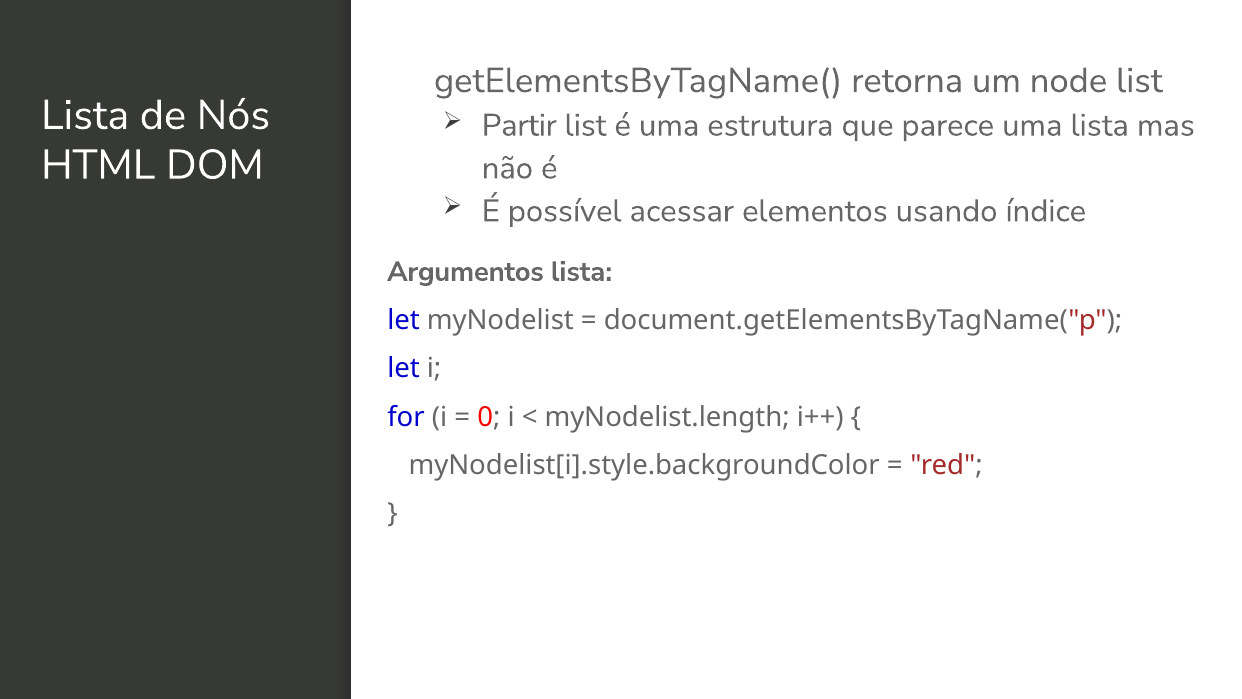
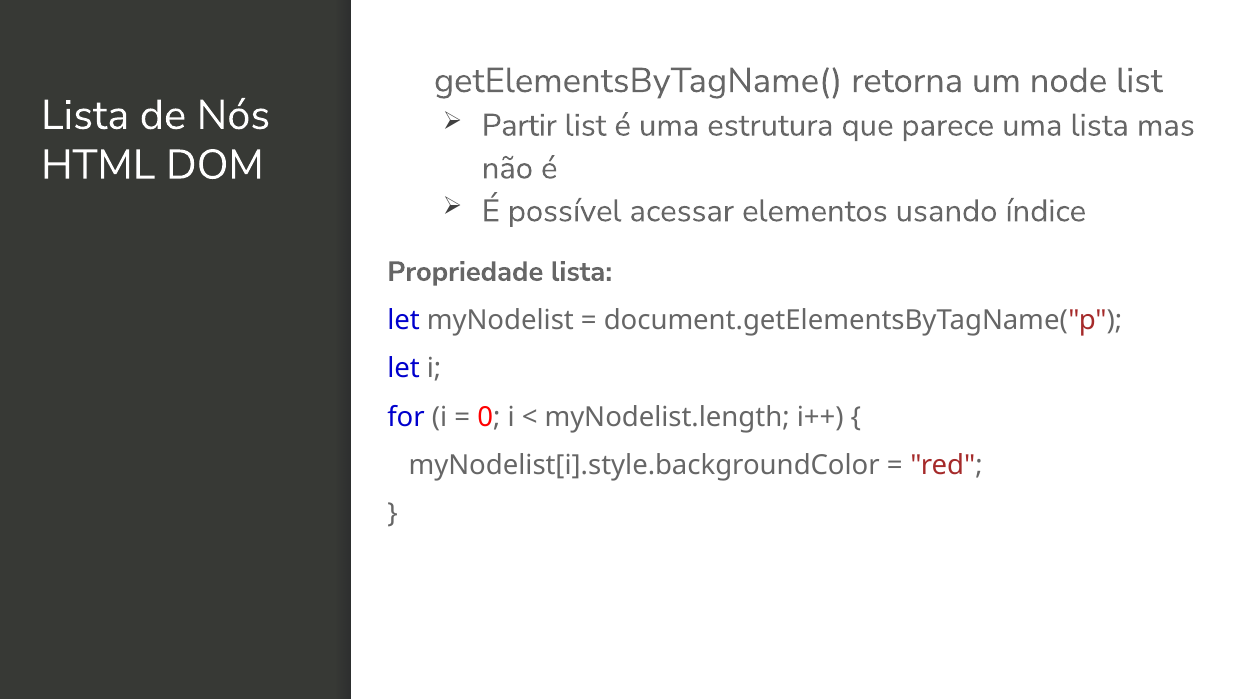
Argumentos: Argumentos -> Propriedade (465, 272)
